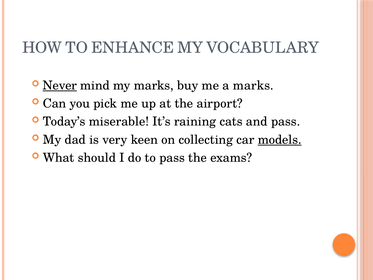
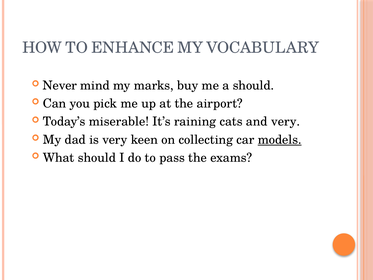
Never underline: present -> none (60, 85)
a marks: marks -> should (253, 85)
and pass: pass -> very (286, 121)
